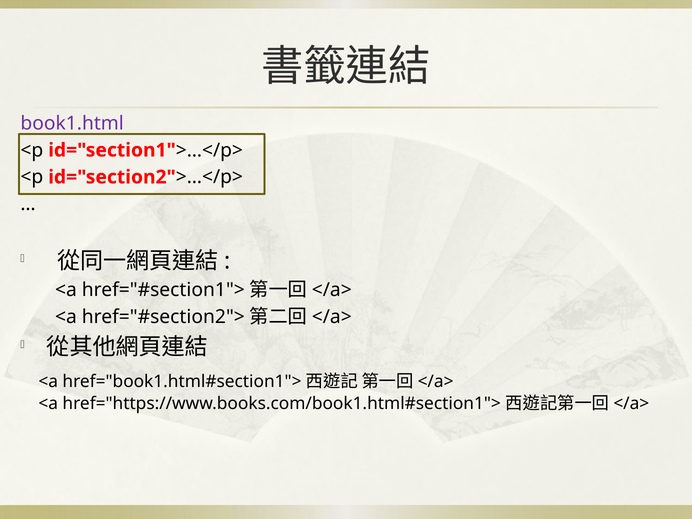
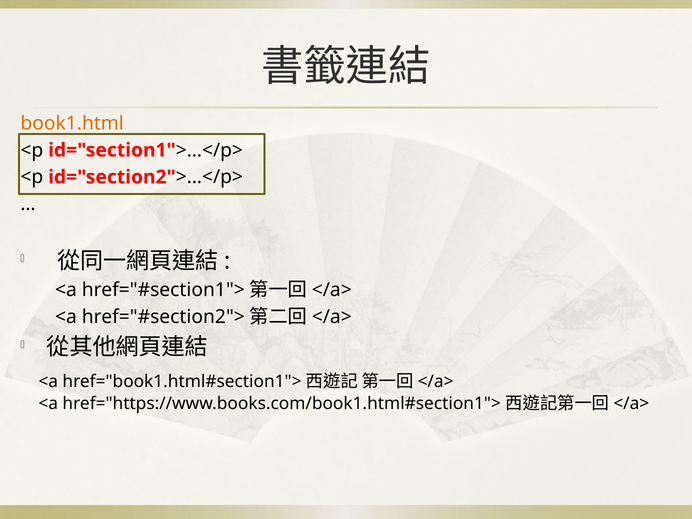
book1.html colour: purple -> orange (72, 123)
